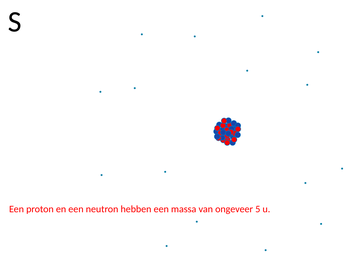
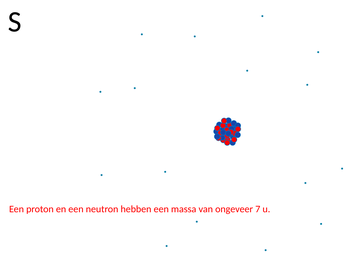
5: 5 -> 7 (258, 210)
